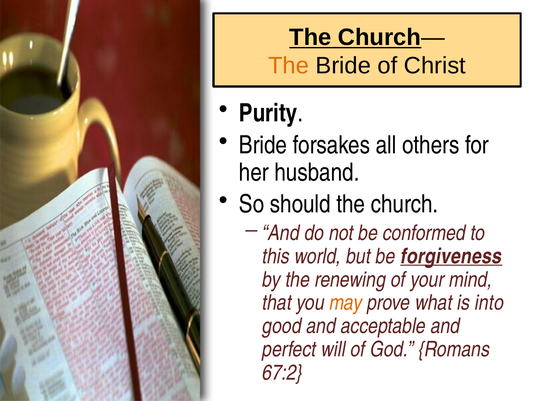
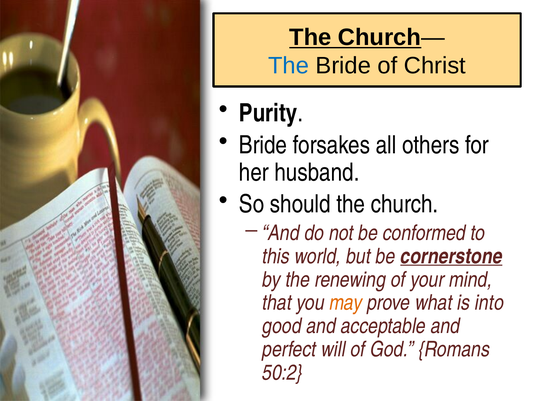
The colour: orange -> blue (289, 66)
forgiveness: forgiveness -> cornerstone (451, 256)
67:2: 67:2 -> 50:2 (282, 372)
